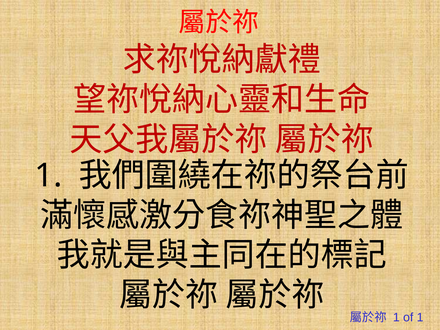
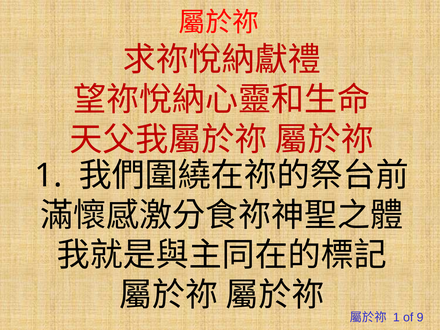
of 1: 1 -> 9 (420, 317)
